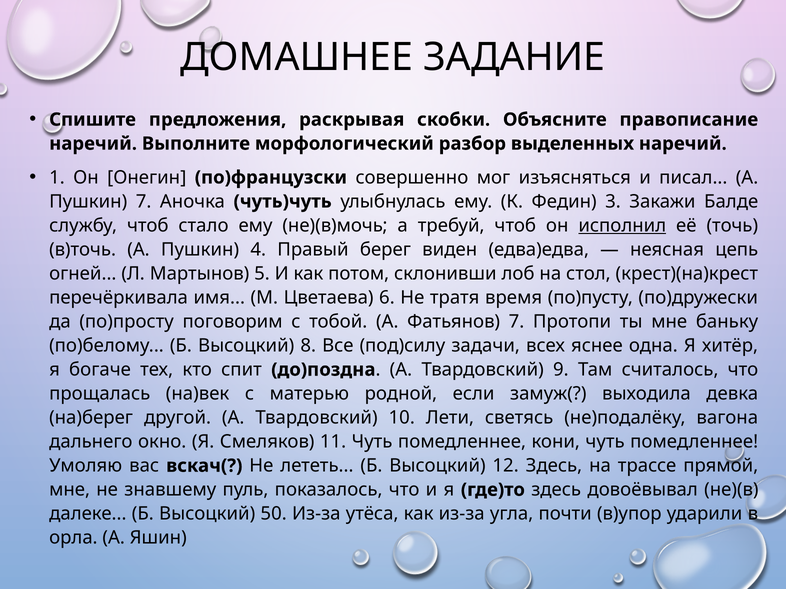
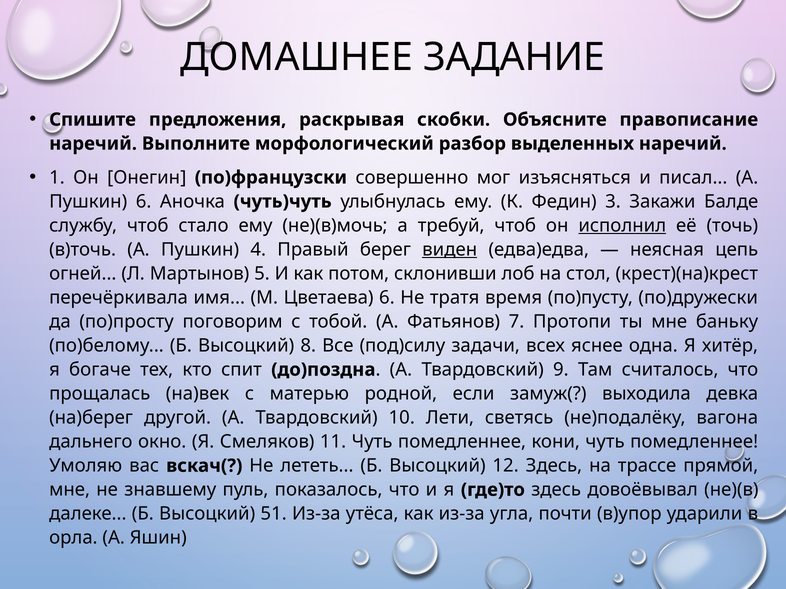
Пушкин 7: 7 -> 6 (144, 202)
виден underline: none -> present (450, 250)
50: 50 -> 51 (274, 514)
